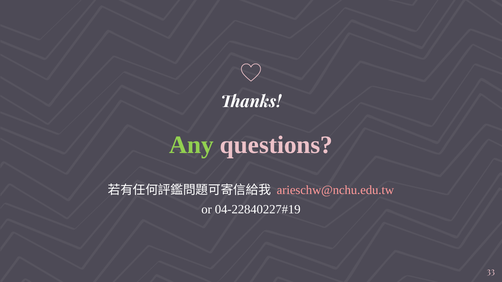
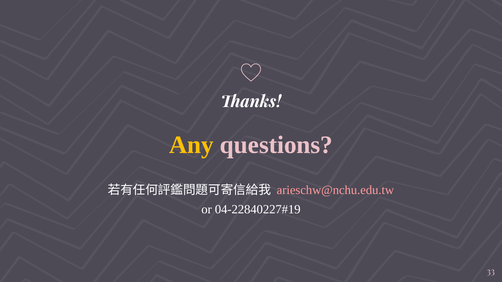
Any colour: light green -> yellow (191, 145)
